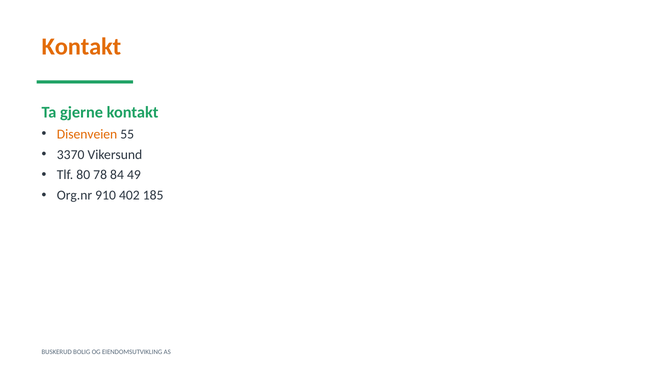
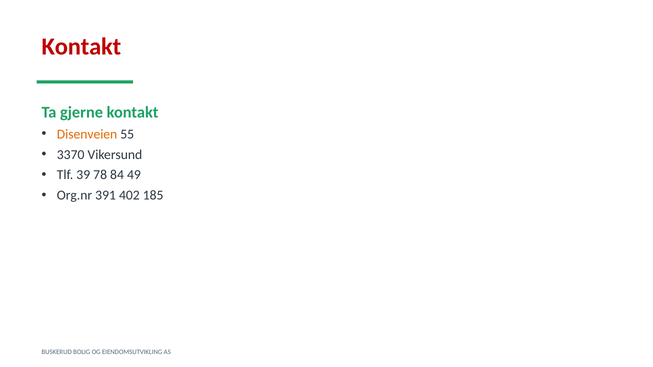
Kontakt colour: orange -> red (81, 47)
80: 80 -> 39 (83, 175)
910: 910 -> 391 (106, 196)
